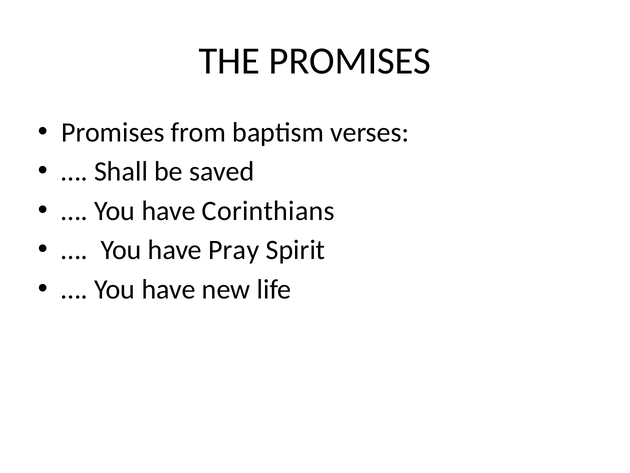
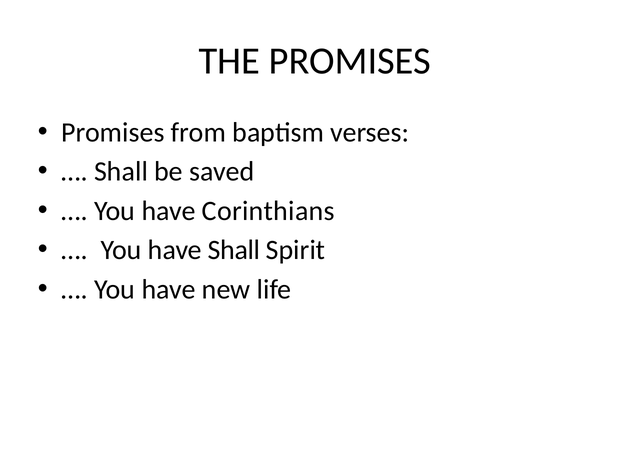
have Pray: Pray -> Shall (234, 250)
